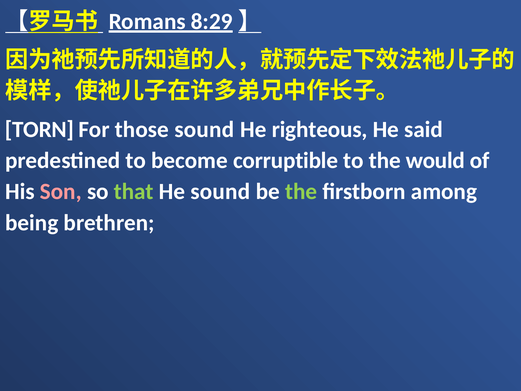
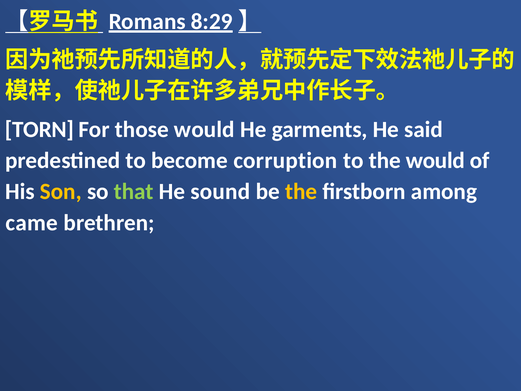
those sound: sound -> would (204, 129)
righteous: righteous -> garments (320, 129)
corruptible: corruptible -> corruption (285, 160)
Son colour: pink -> yellow (61, 192)
the colour: light green -> yellow (301, 192)
being: being -> came (32, 223)
